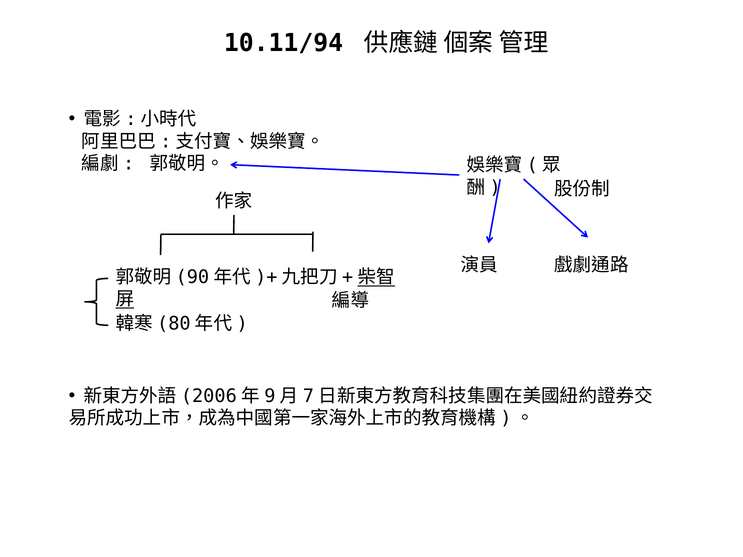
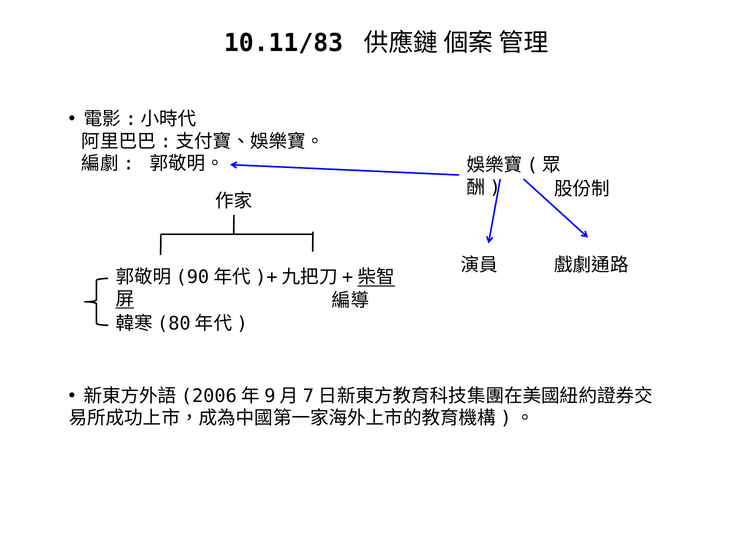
10.11/94: 10.11/94 -> 10.11/83 (283, 43)
